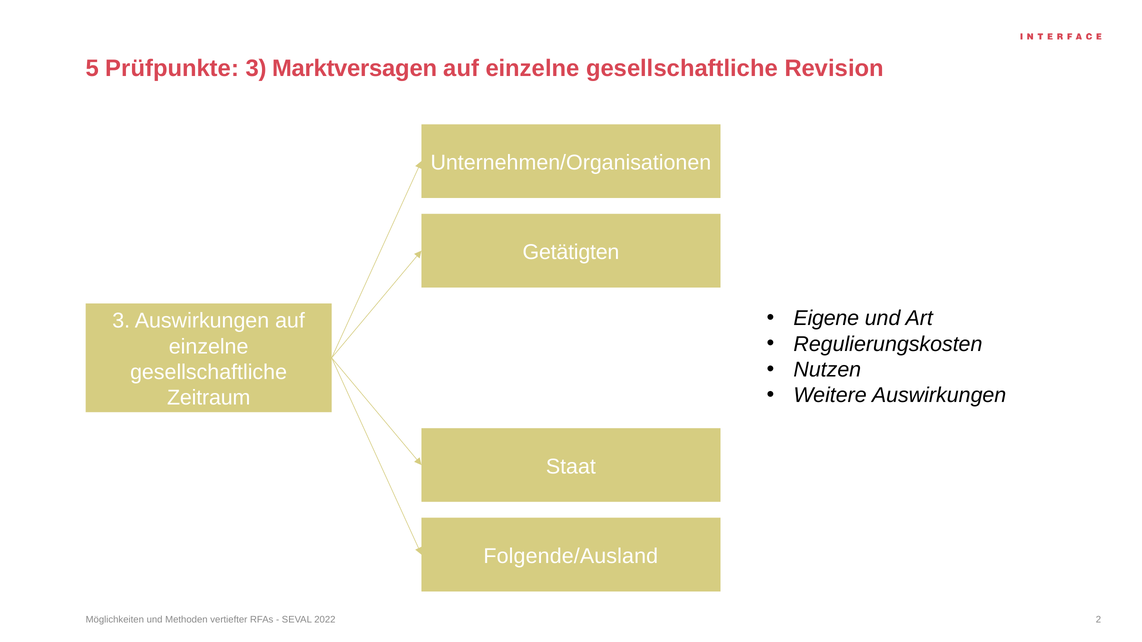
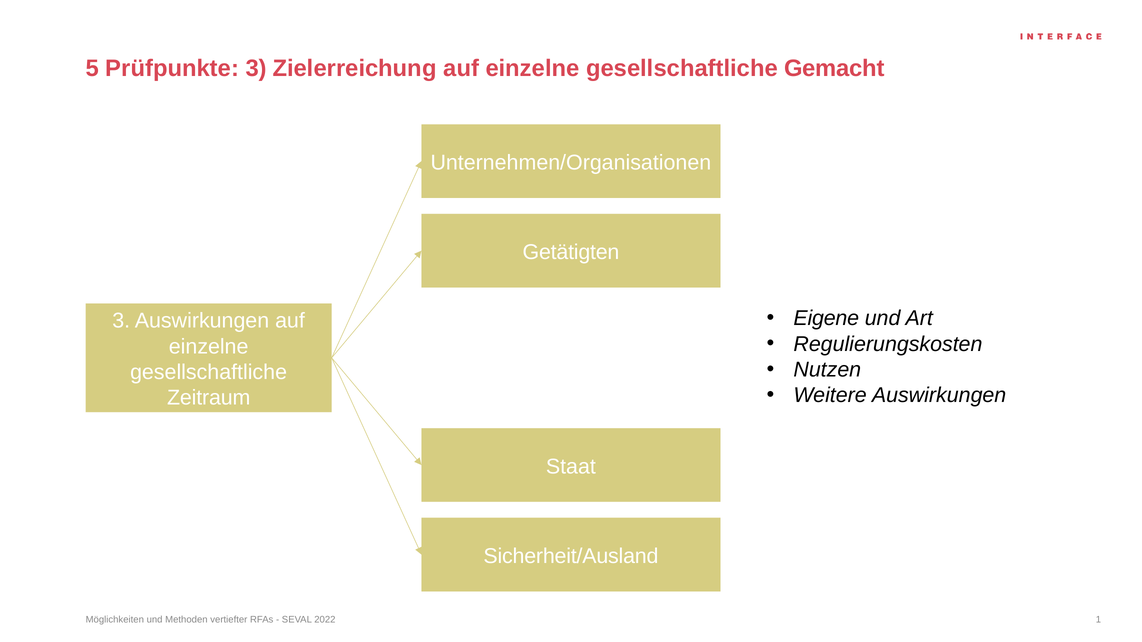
Marktversagen: Marktversagen -> Zielerreichung (355, 68)
Revision: Revision -> Gemacht (834, 68)
Folgende/Ausland: Folgende/Ausland -> Sicherheit/Ausland (571, 556)
2: 2 -> 1 (1099, 620)
